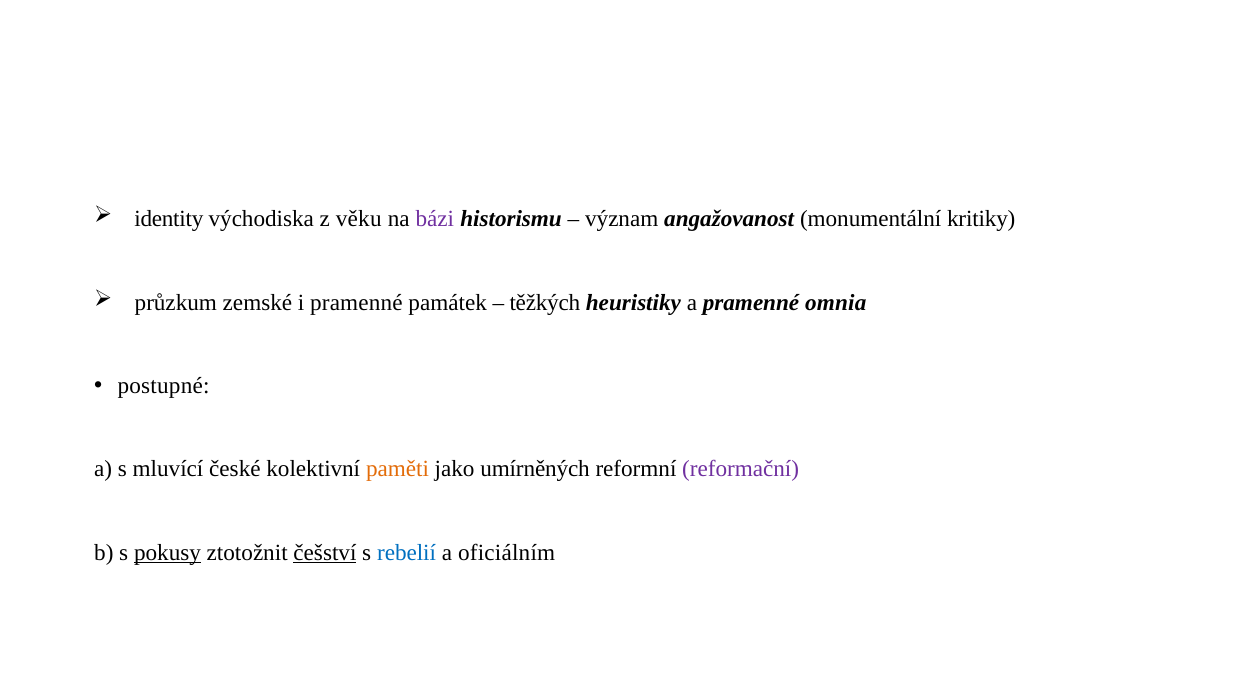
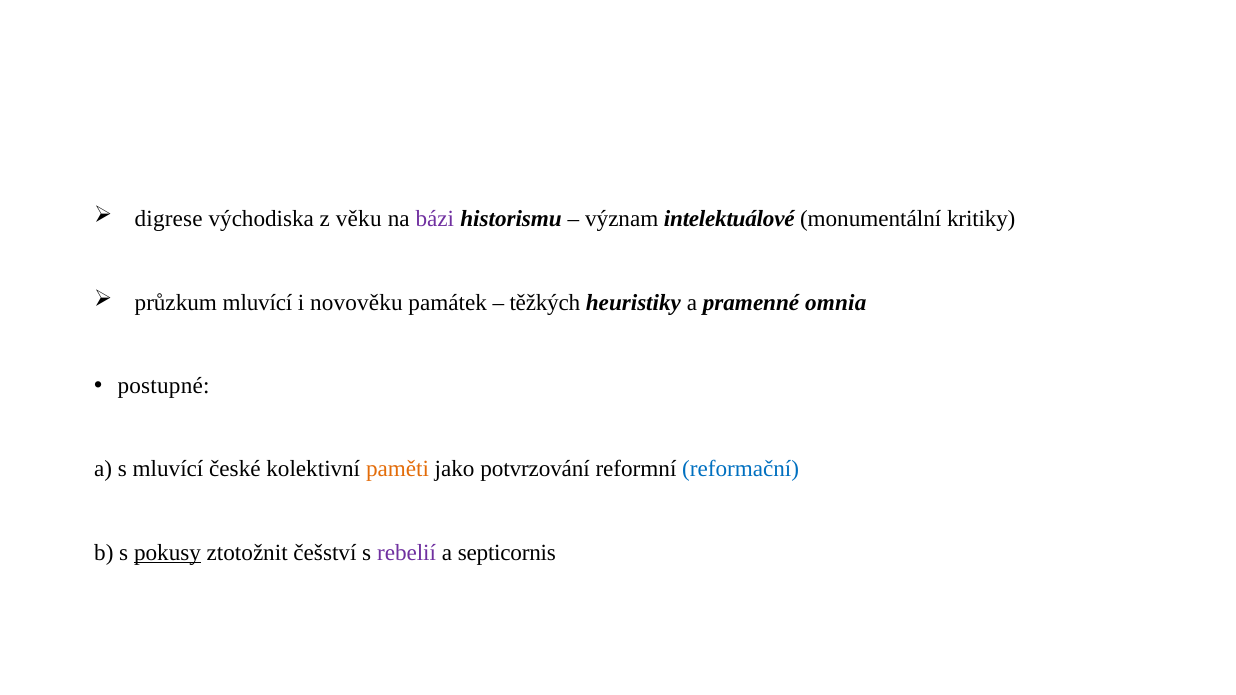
identity: identity -> digrese (169, 219)
angažovanost: angažovanost -> intelektuálové (729, 219)
průzkum zemské: zemské -> mluvící (258, 303)
i pramenné: pramenné -> novověku (356, 303)
umírněných: umírněných -> potvrzování (535, 469)
reformační colour: purple -> blue (741, 469)
češství underline: present -> none (325, 553)
rebelií colour: blue -> purple (407, 553)
oficiálním: oficiálním -> septicornis (507, 553)
